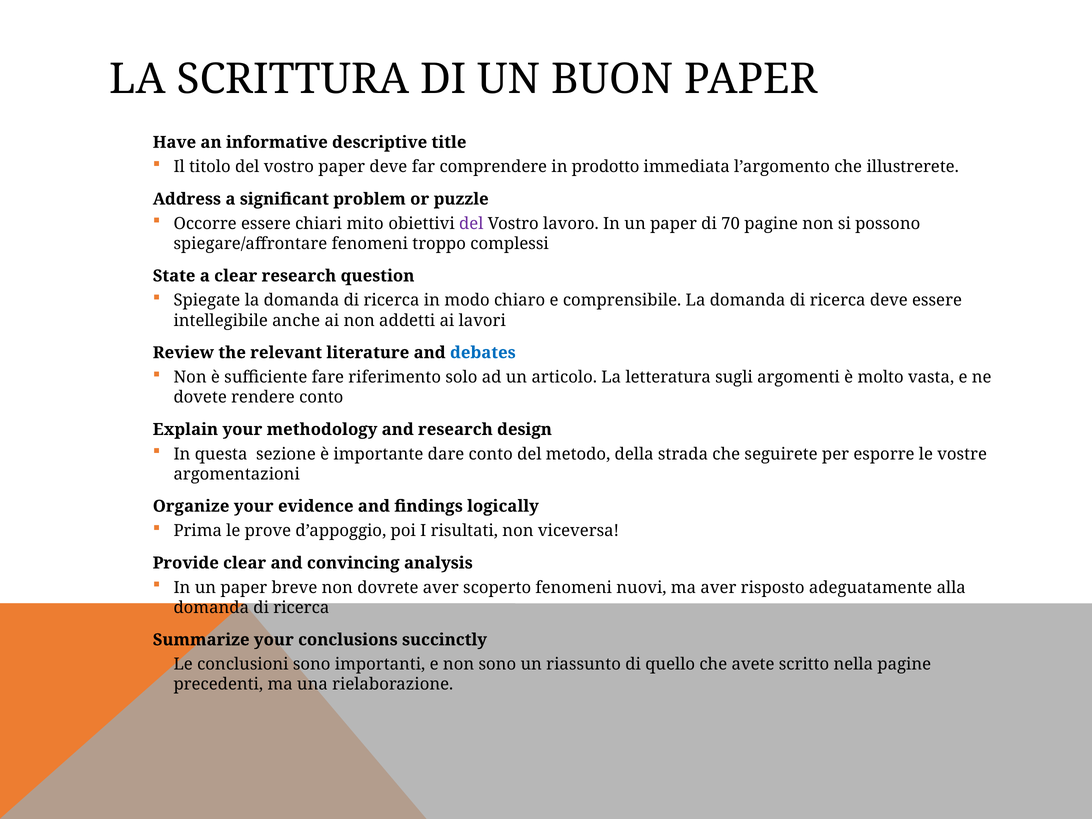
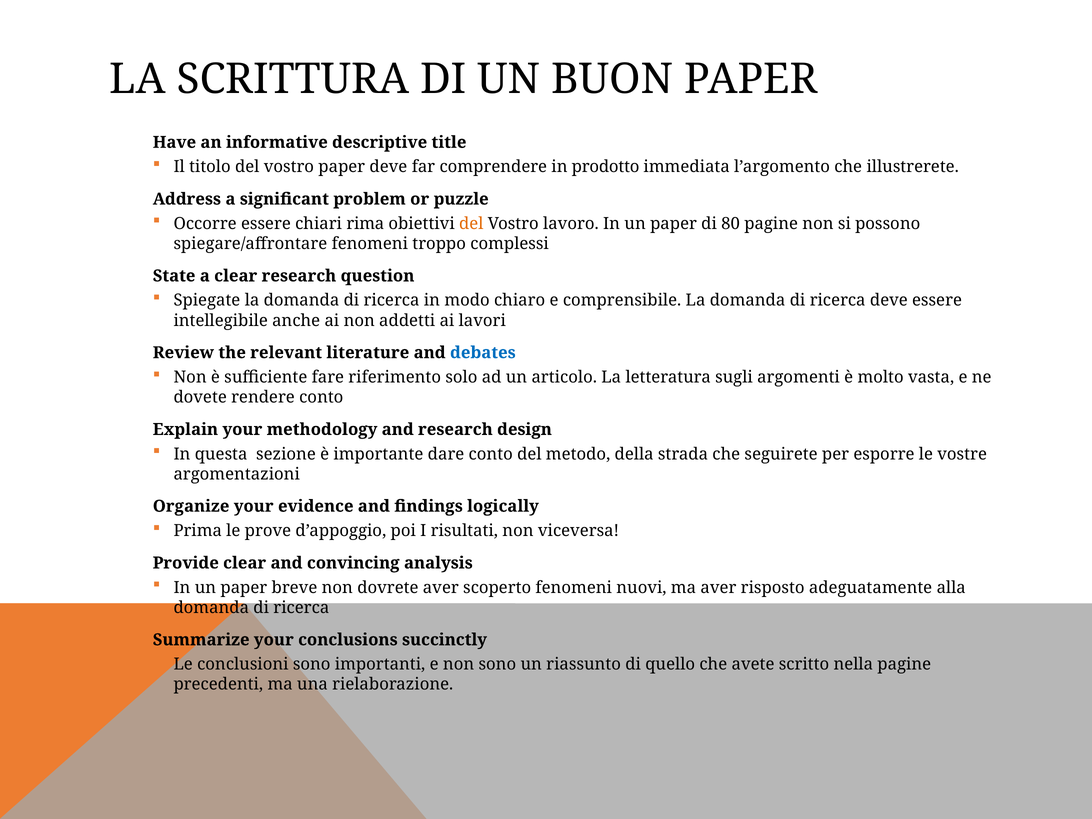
mito: mito -> rima (365, 224)
del colour: purple -> orange (471, 224)
70: 70 -> 80 (731, 224)
